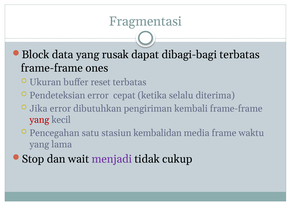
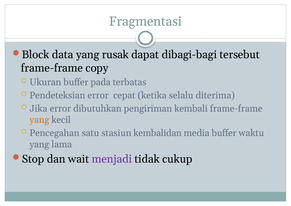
dibagi-bagi terbatas: terbatas -> tersebut (240, 55)
ones: ones -> copy (97, 68)
reset: reset -> pada (101, 82)
yang colour: red -> orange (39, 120)
media frame: frame -> buffer (224, 133)
